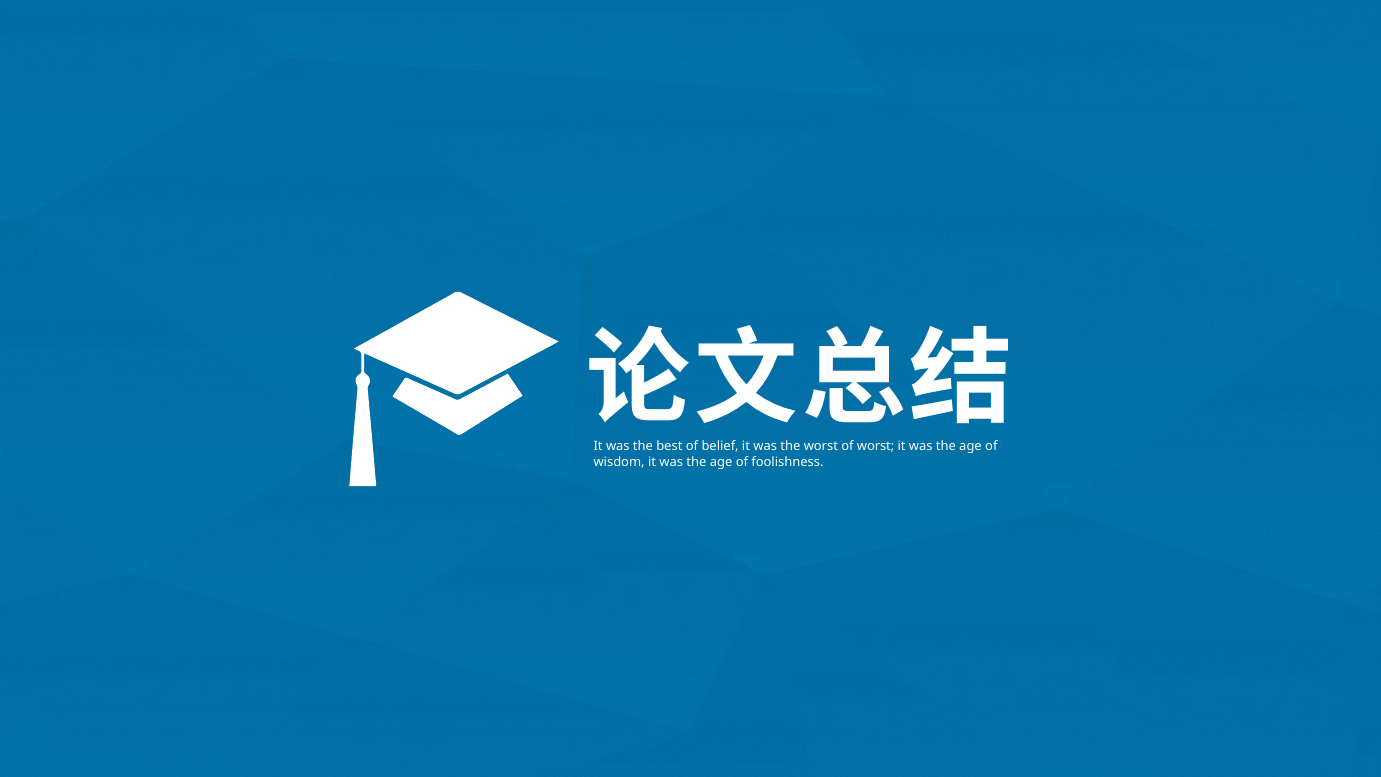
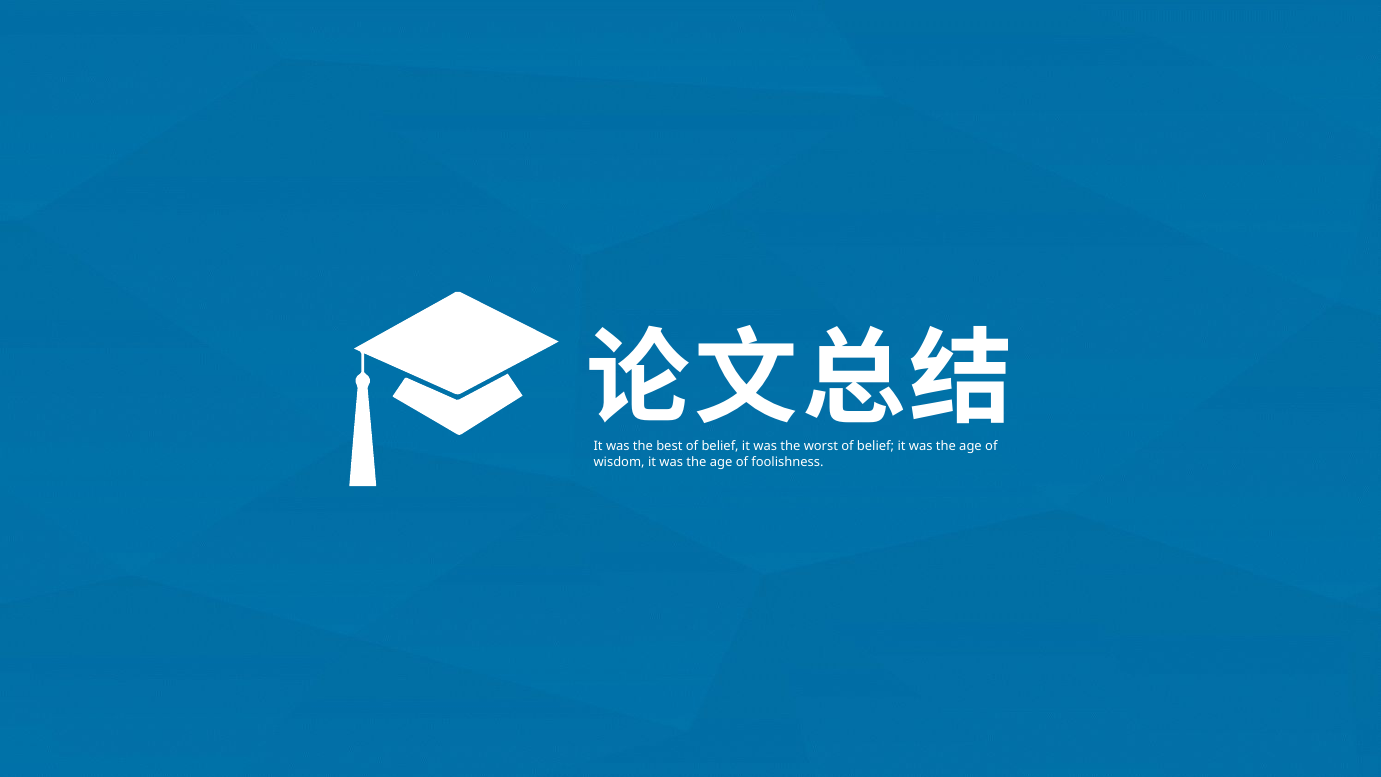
worst of worst: worst -> belief (876, 446)
